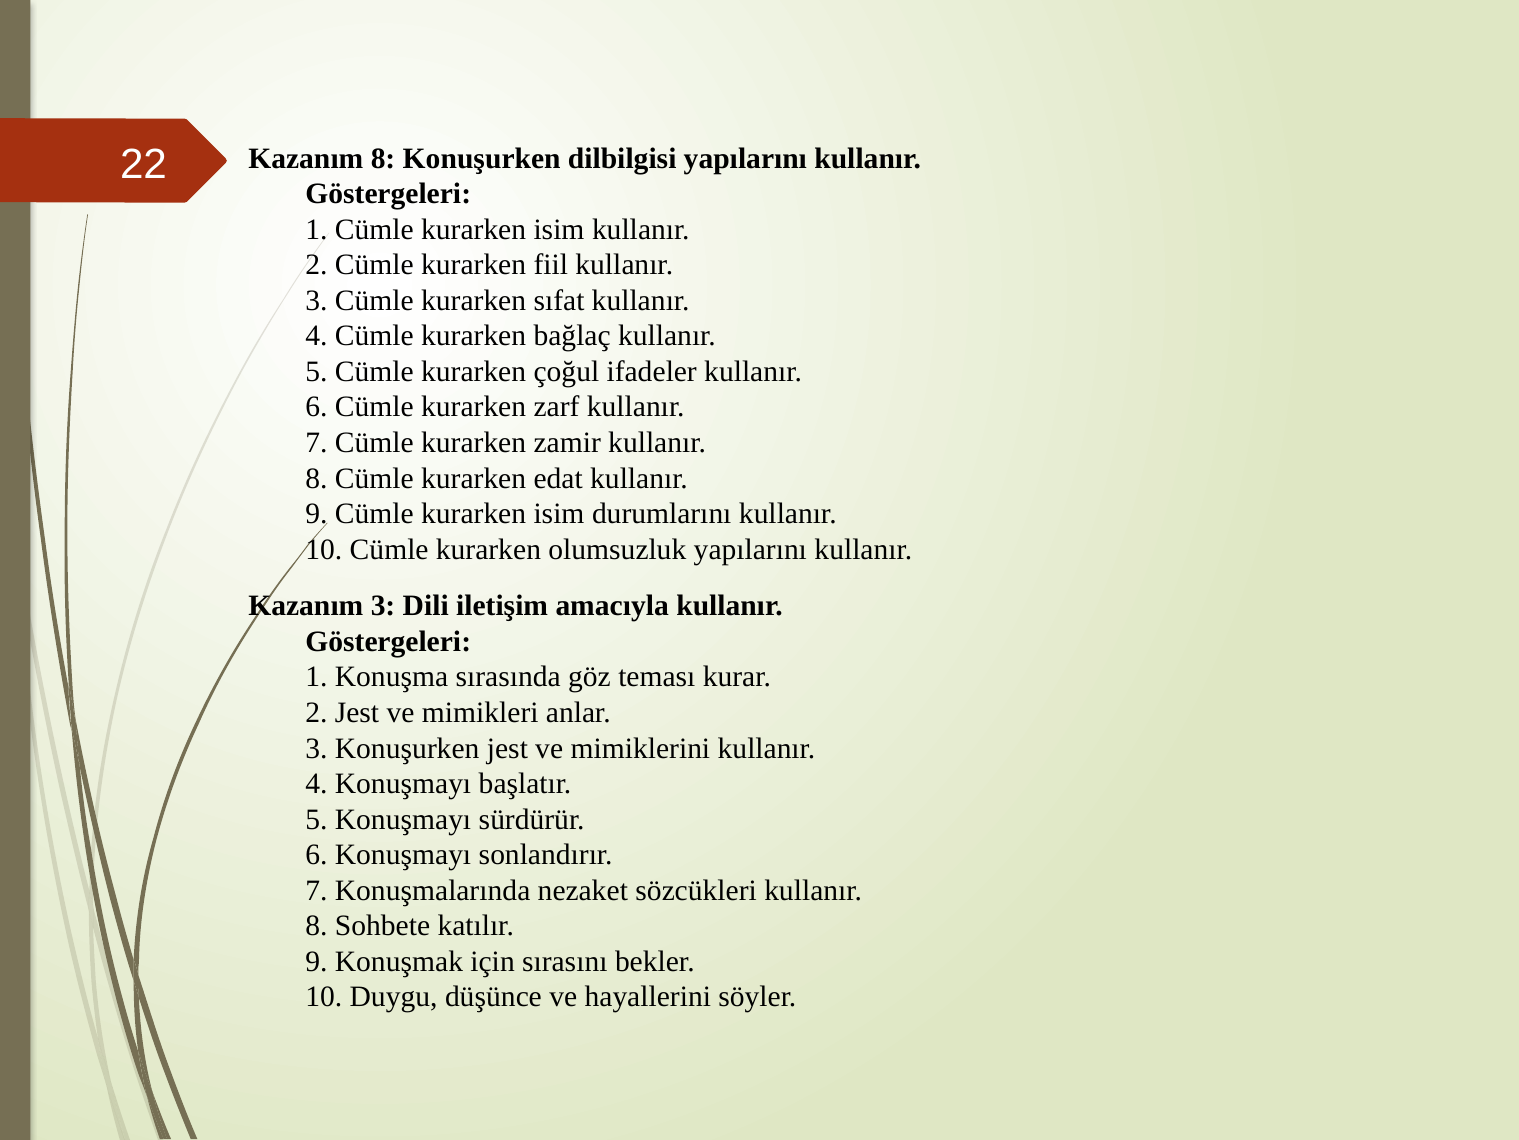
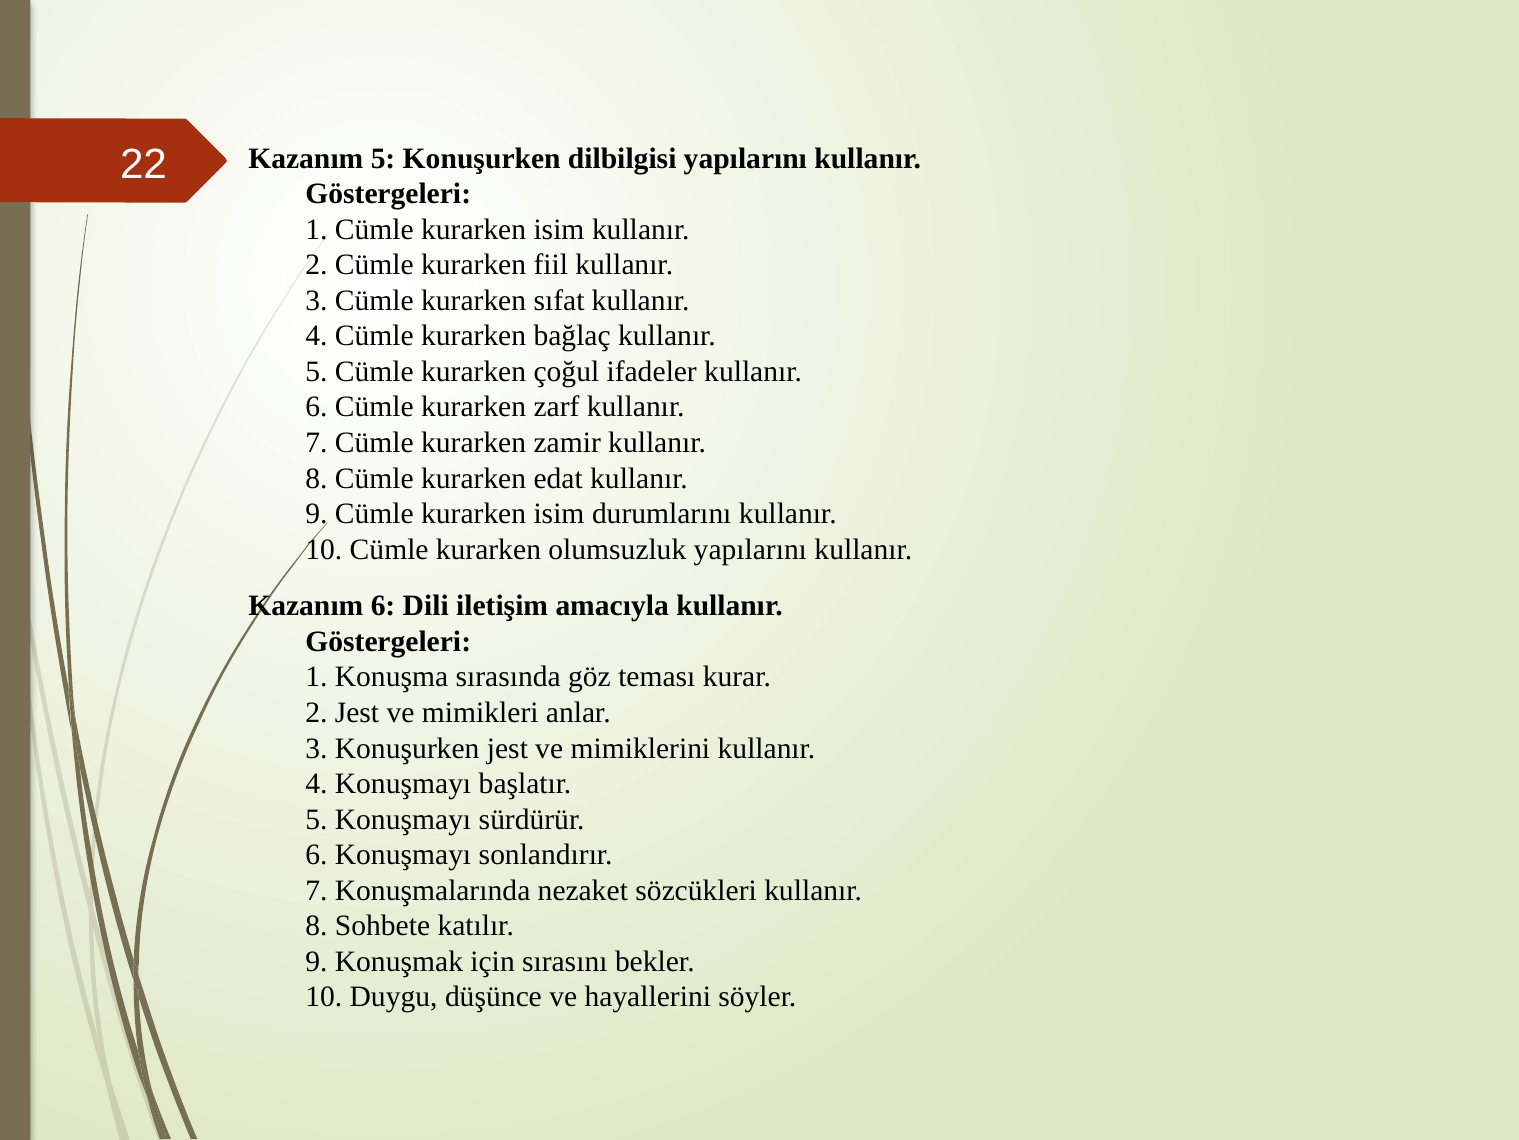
Kazanım 8: 8 -> 5 (383, 158)
Kazanım 3: 3 -> 6 (383, 606)
